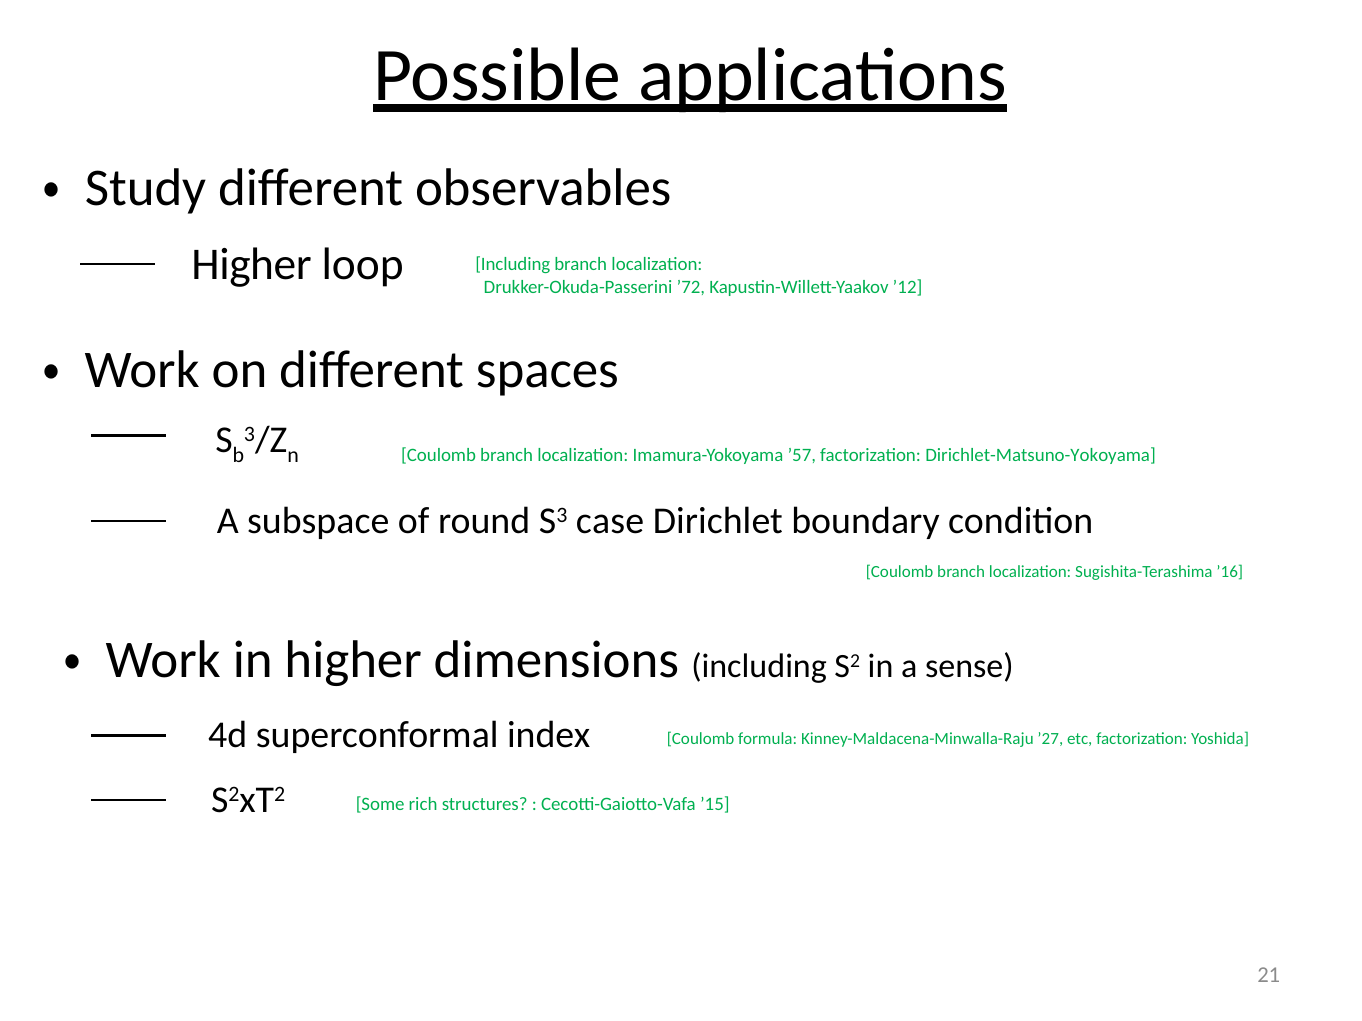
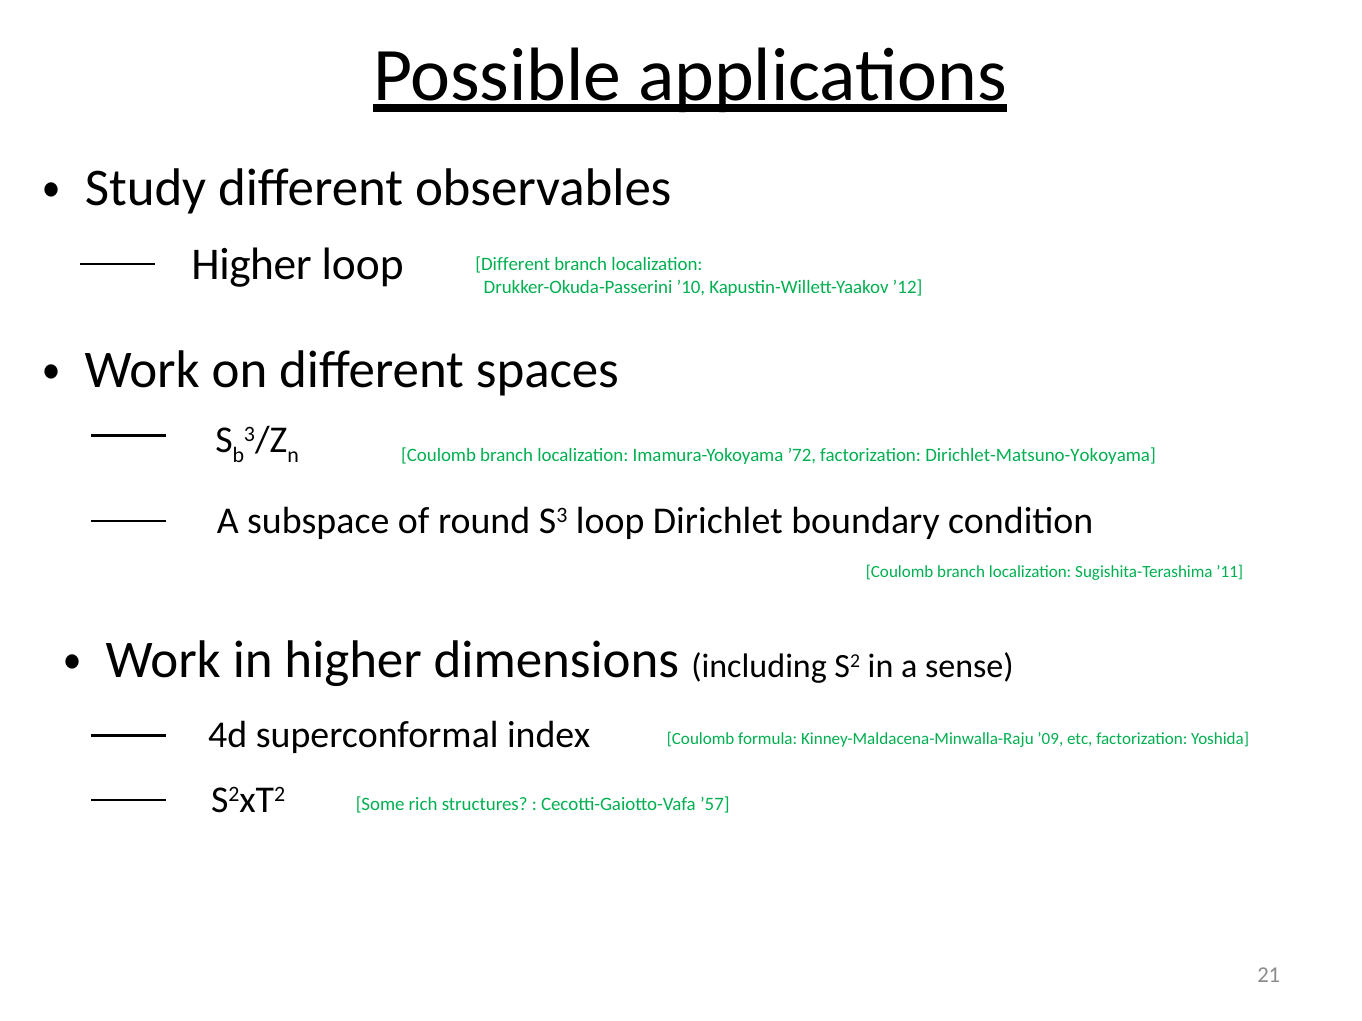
Including: Including -> Different (513, 264)
’72: ’72 -> ’10 (691, 287)
’57: ’57 -> ’72 (802, 455)
S3 case: case -> loop (610, 521)
’16: ’16 -> ’11 (1230, 572)
’27: ’27 -> ’09 (1050, 739)
’15: ’15 -> ’57 (715, 804)
